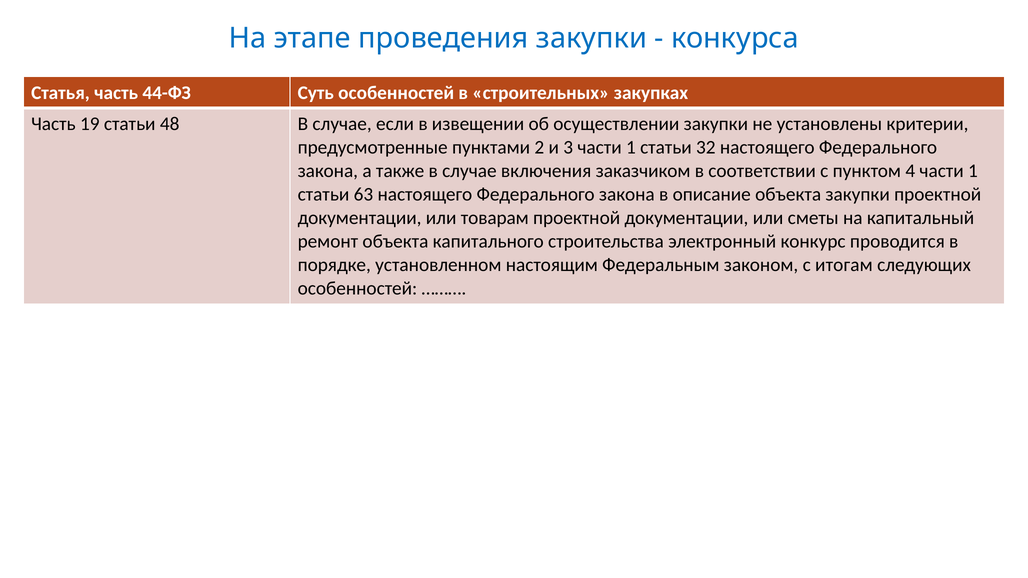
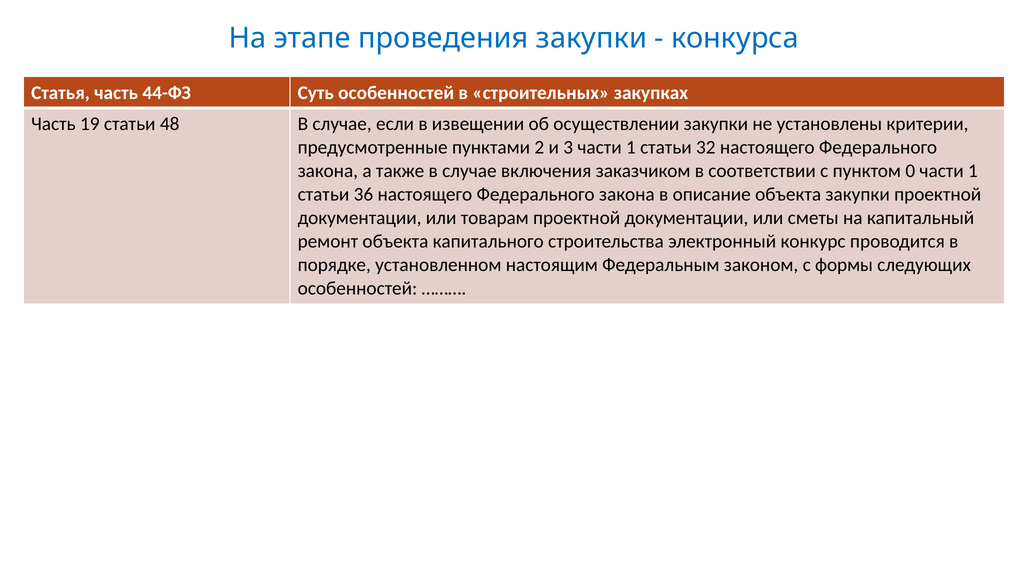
4: 4 -> 0 (910, 171)
63: 63 -> 36 (363, 195)
итогам: итогам -> формы (844, 265)
